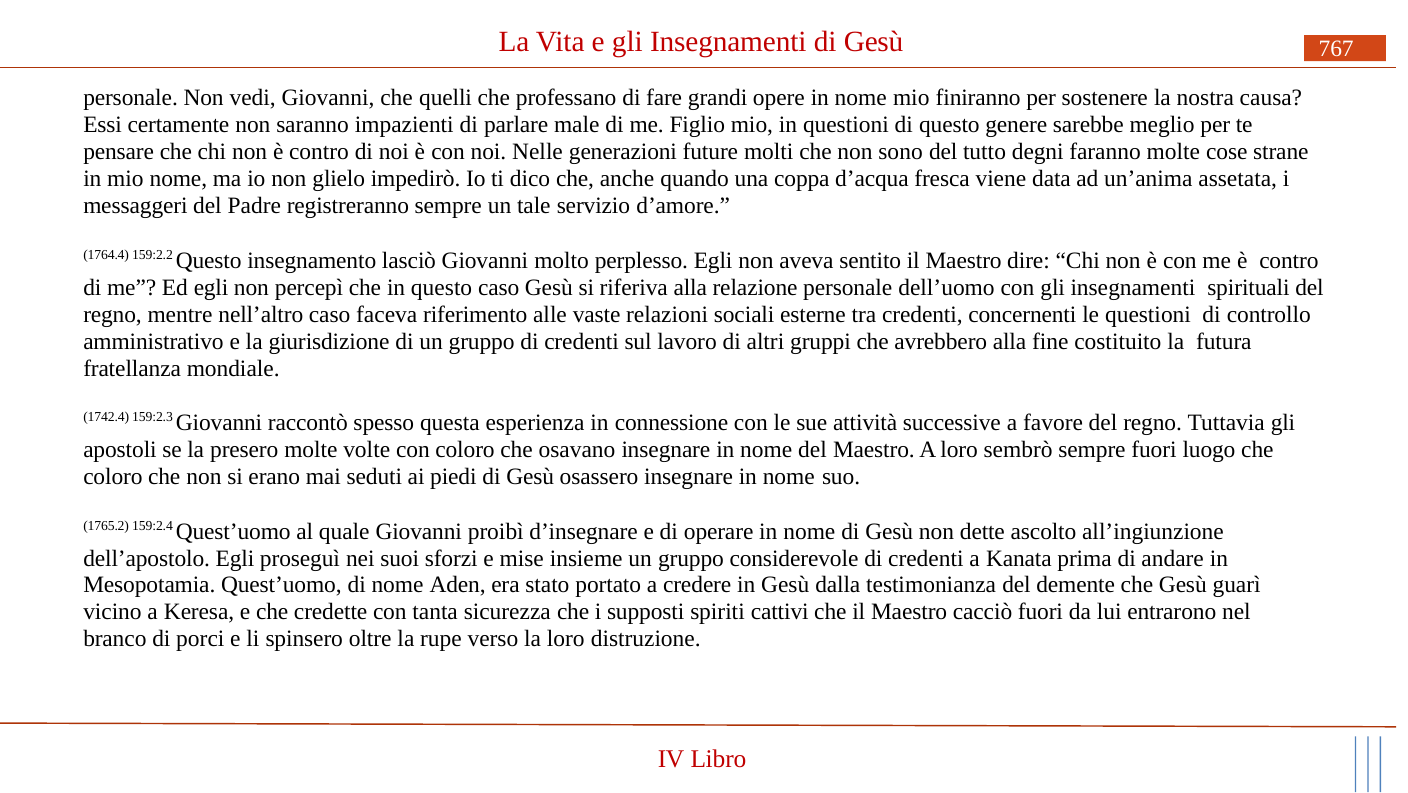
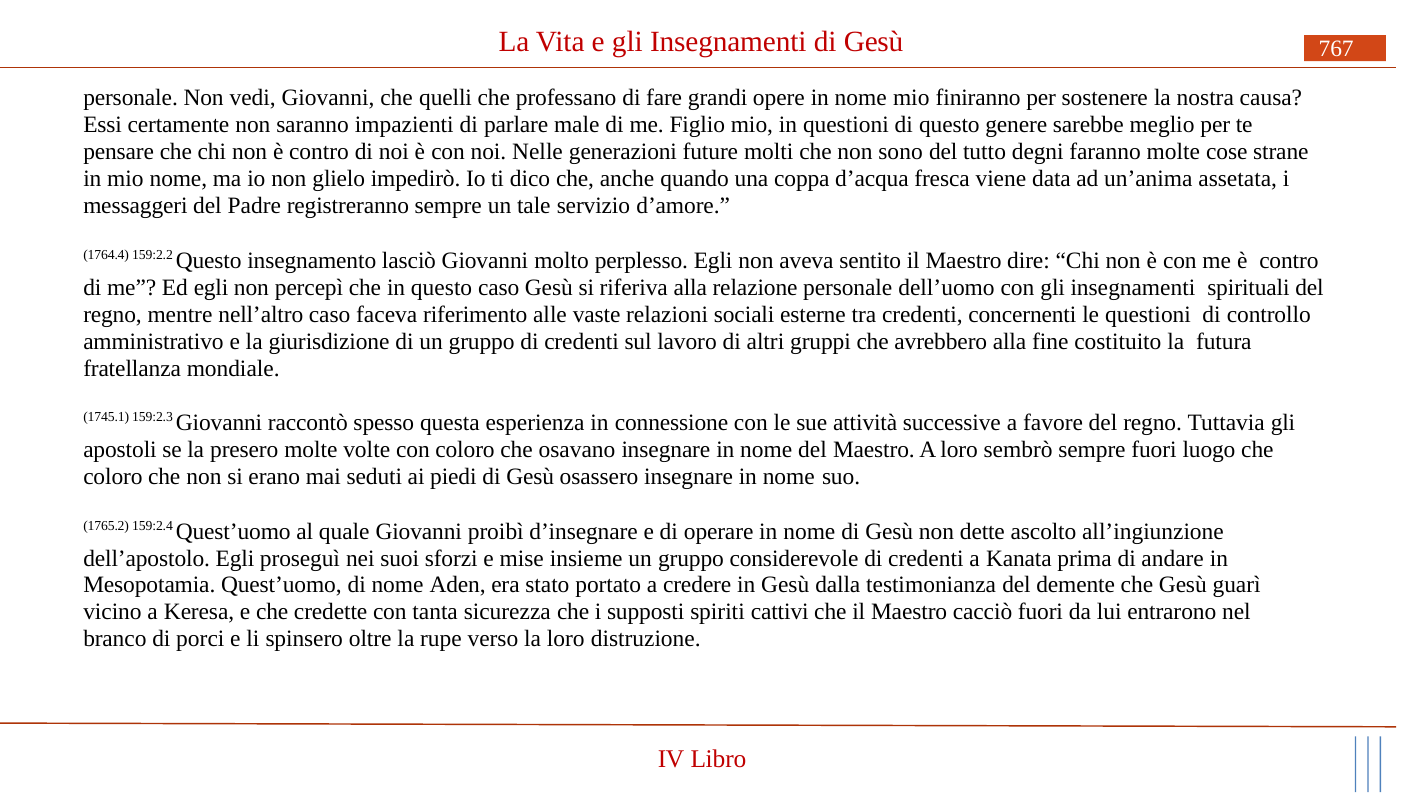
1742.4: 1742.4 -> 1745.1 (106, 417)
